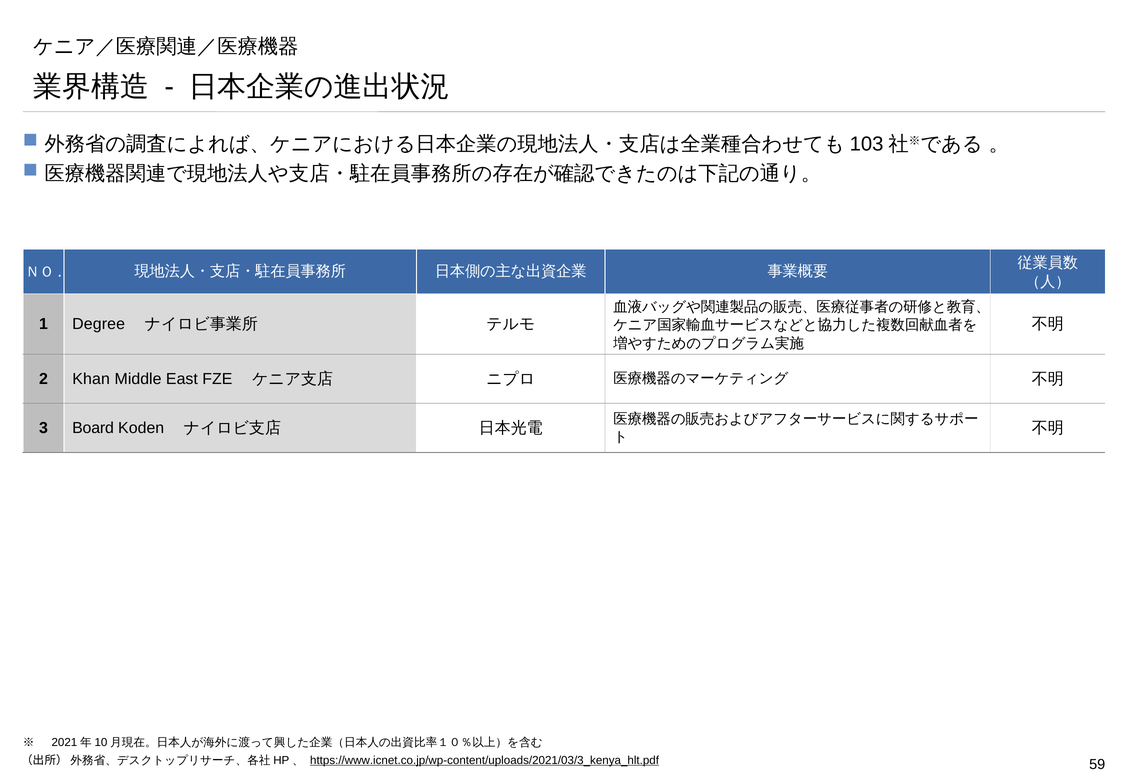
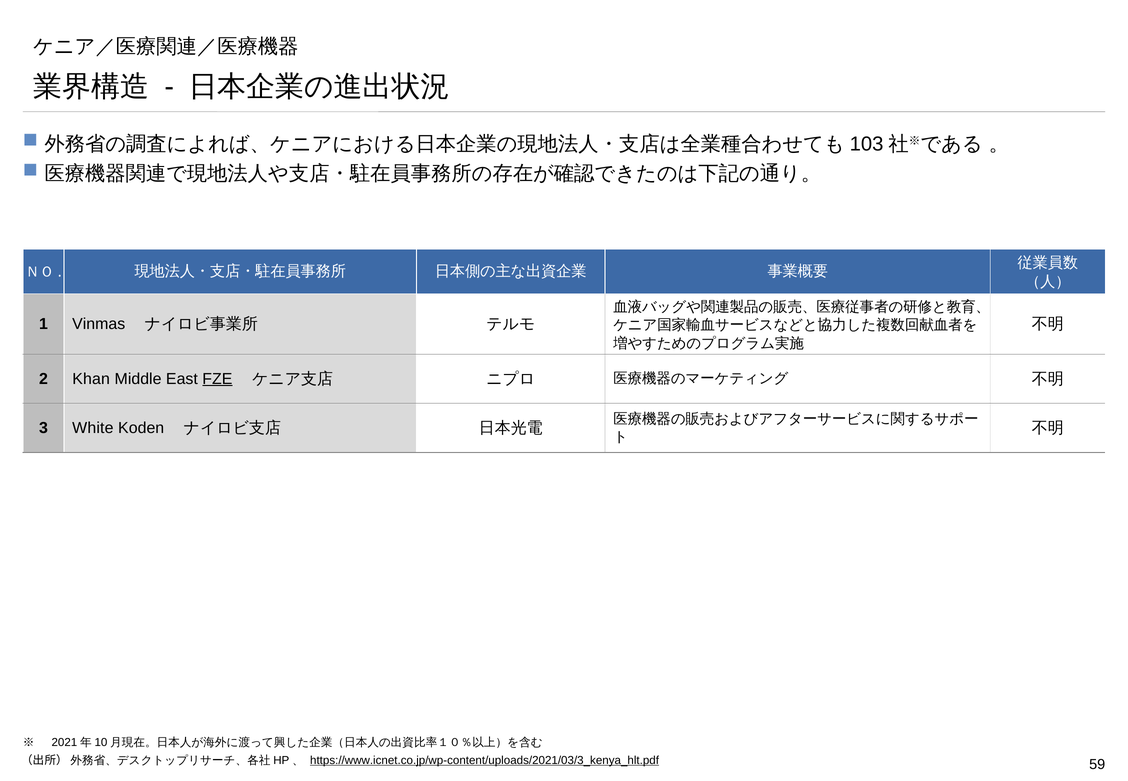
Degree: Degree -> Vinmas (99, 324)
FZE underline: none -> present (217, 379)
Board: Board -> White (93, 428)
